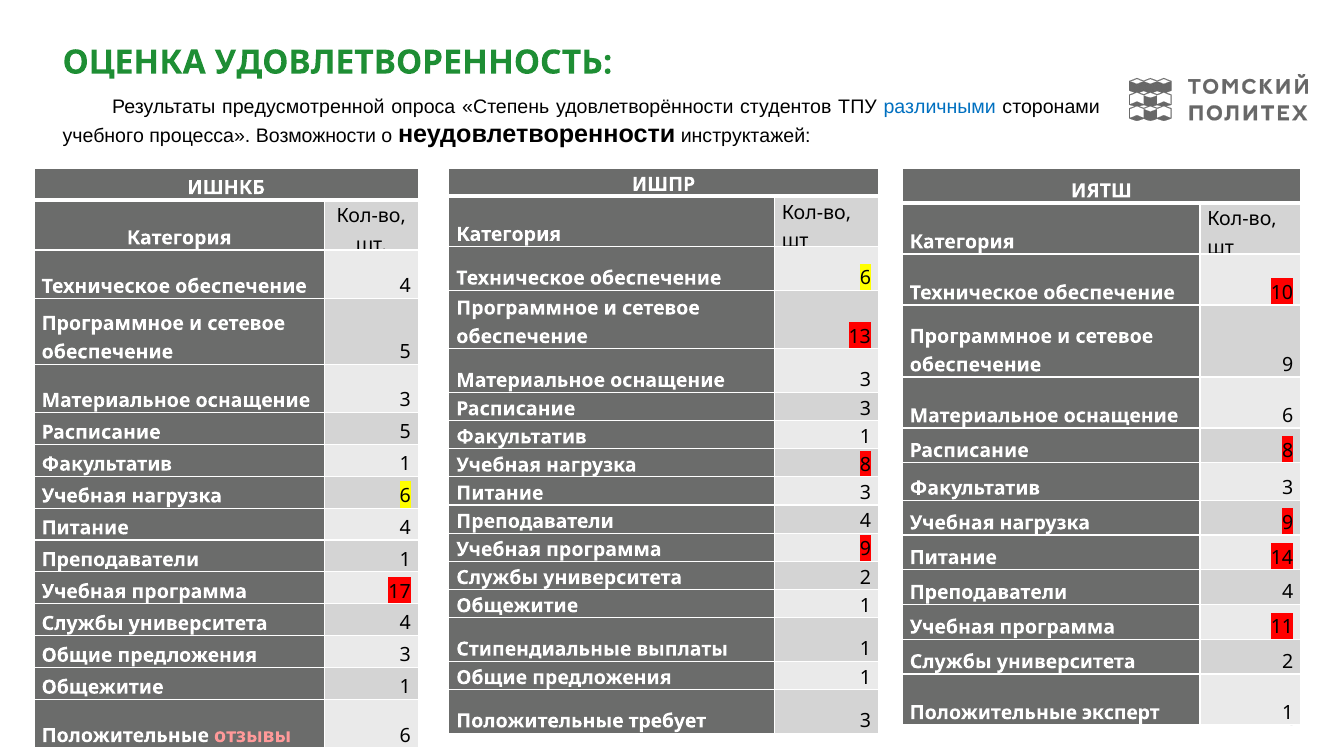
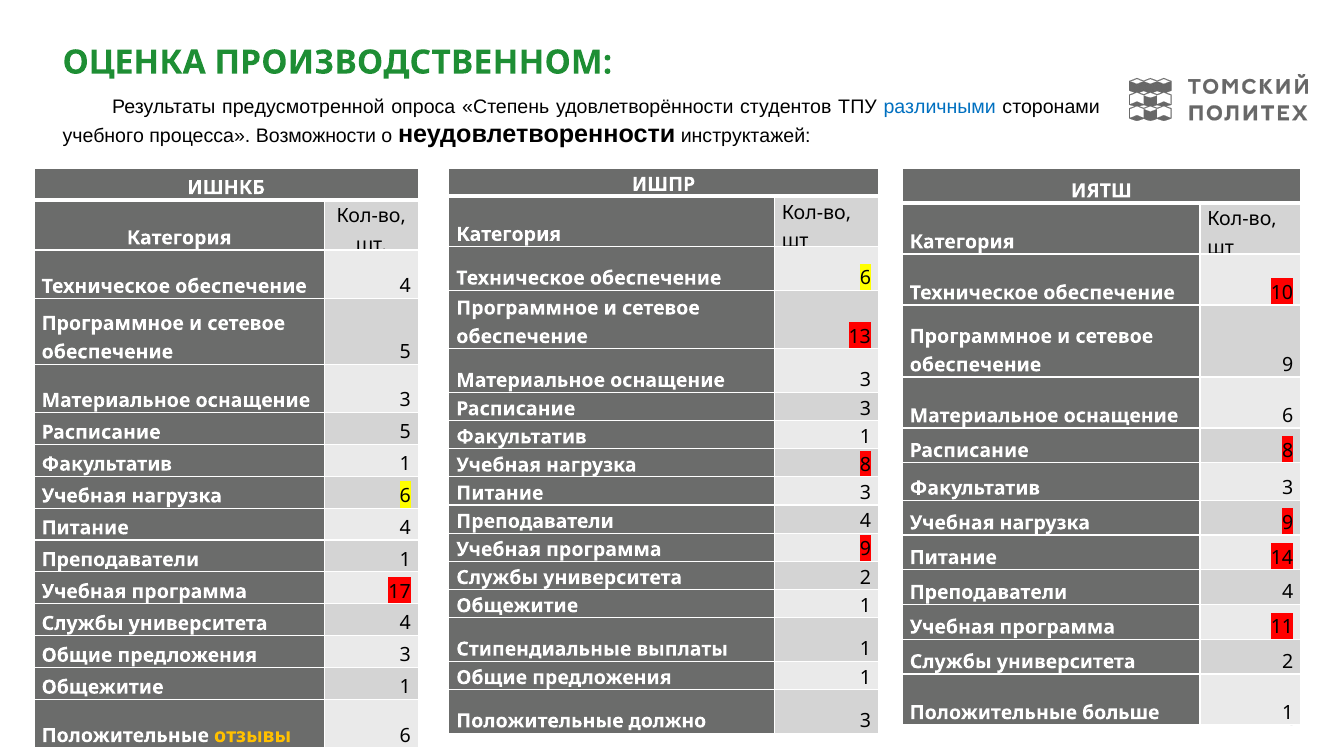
УДОВЛЕТВОРЕННОСТЬ: УДОВЛЕТВОРЕННОСТЬ -> ПРОИЗВОДСТВЕННОМ (413, 62)
эксперт: эксперт -> больше (1121, 713)
требует: требует -> должно (667, 721)
отзывы colour: pink -> yellow (253, 735)
